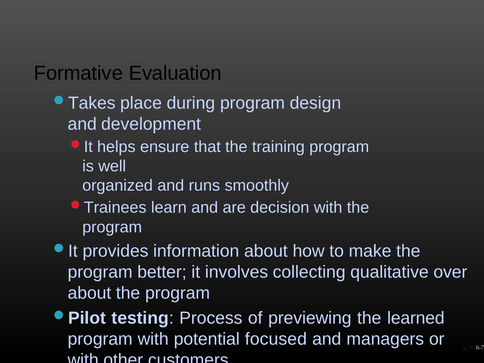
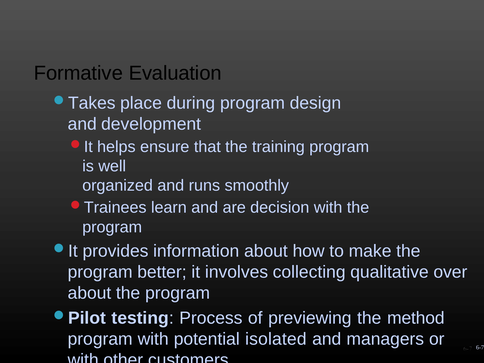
learned: learned -> method (416, 318)
focused: focused -> isolated (276, 339)
